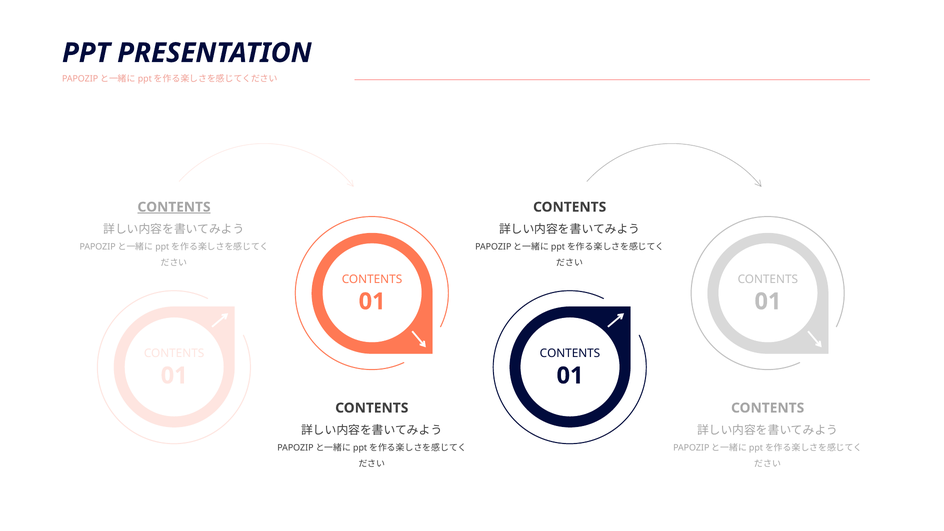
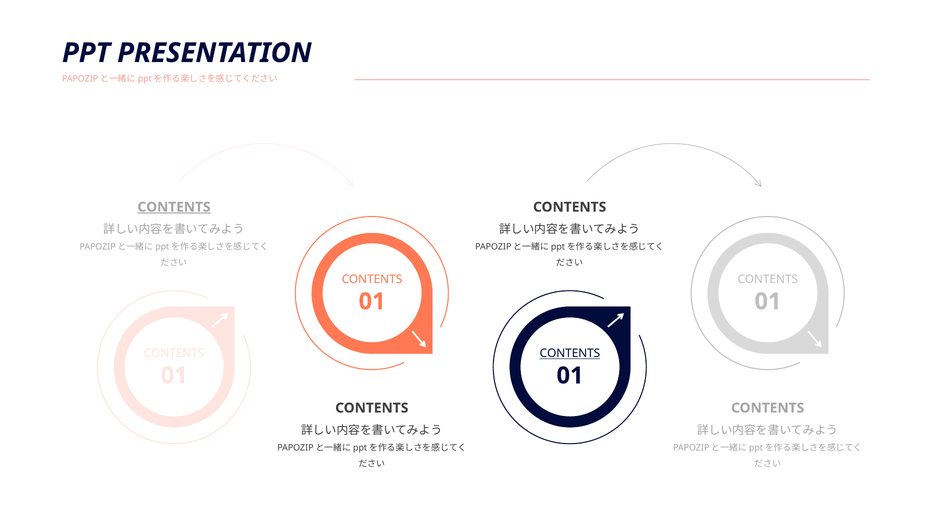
CONTENTS underline: none -> present (570, 354)
